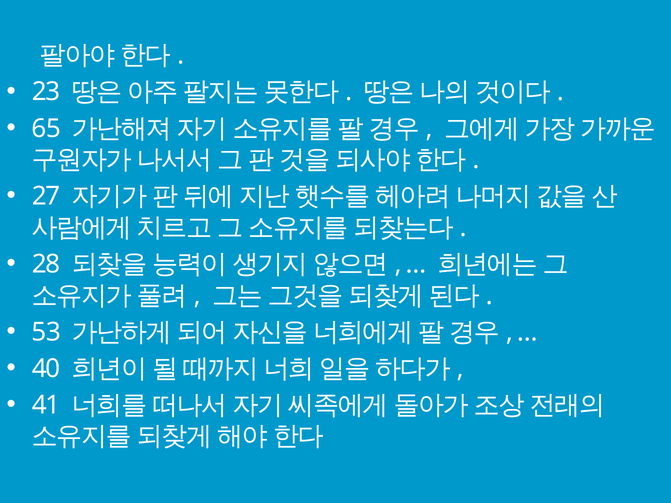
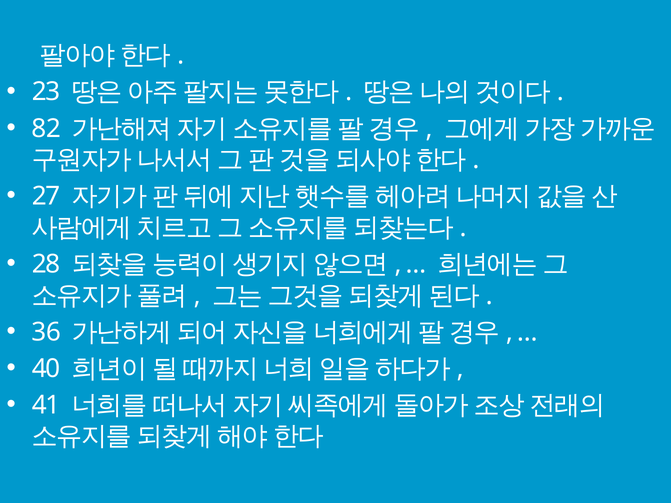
65: 65 -> 82 (46, 128)
53: 53 -> 36 (46, 332)
